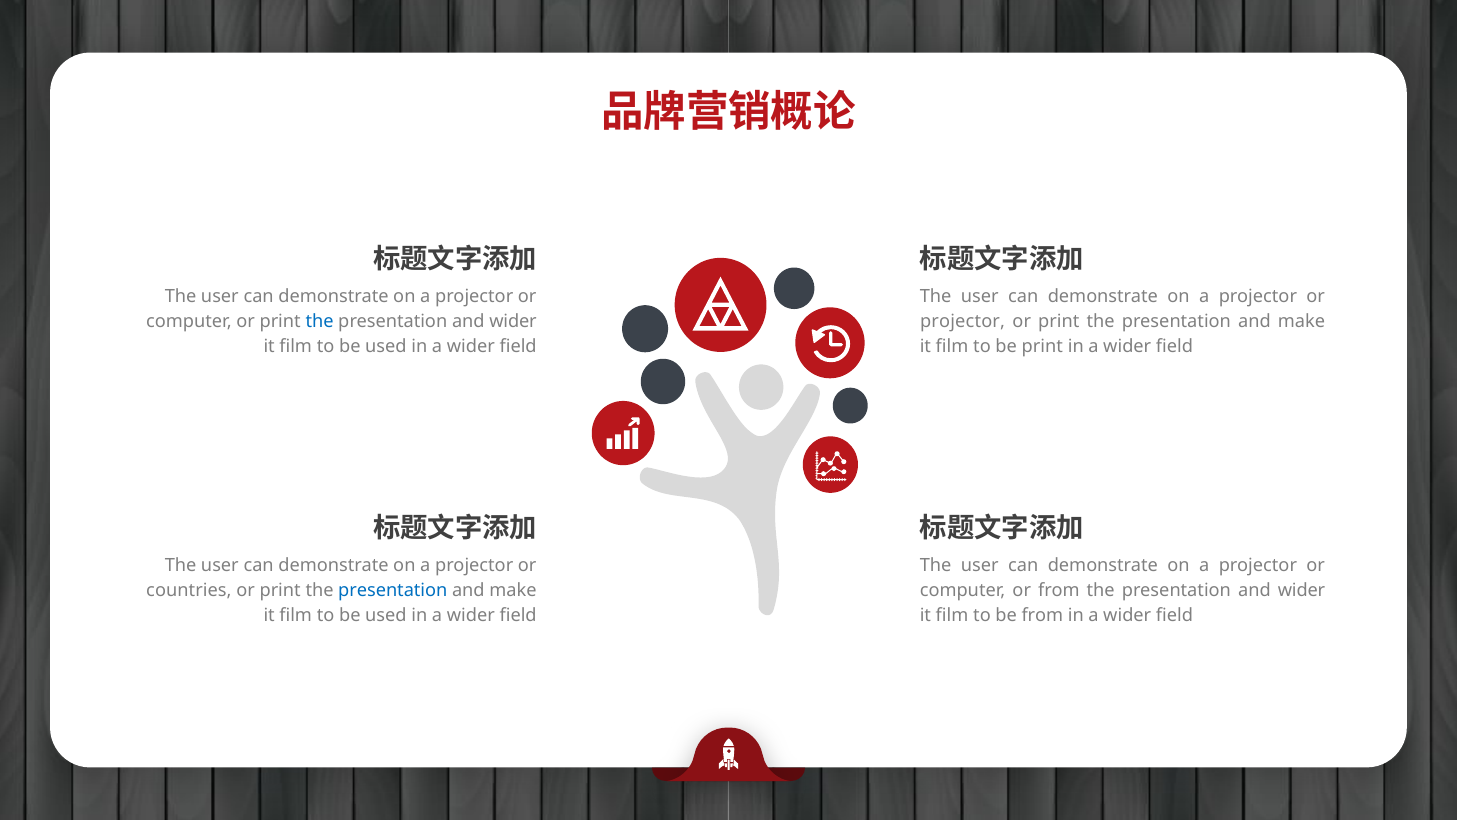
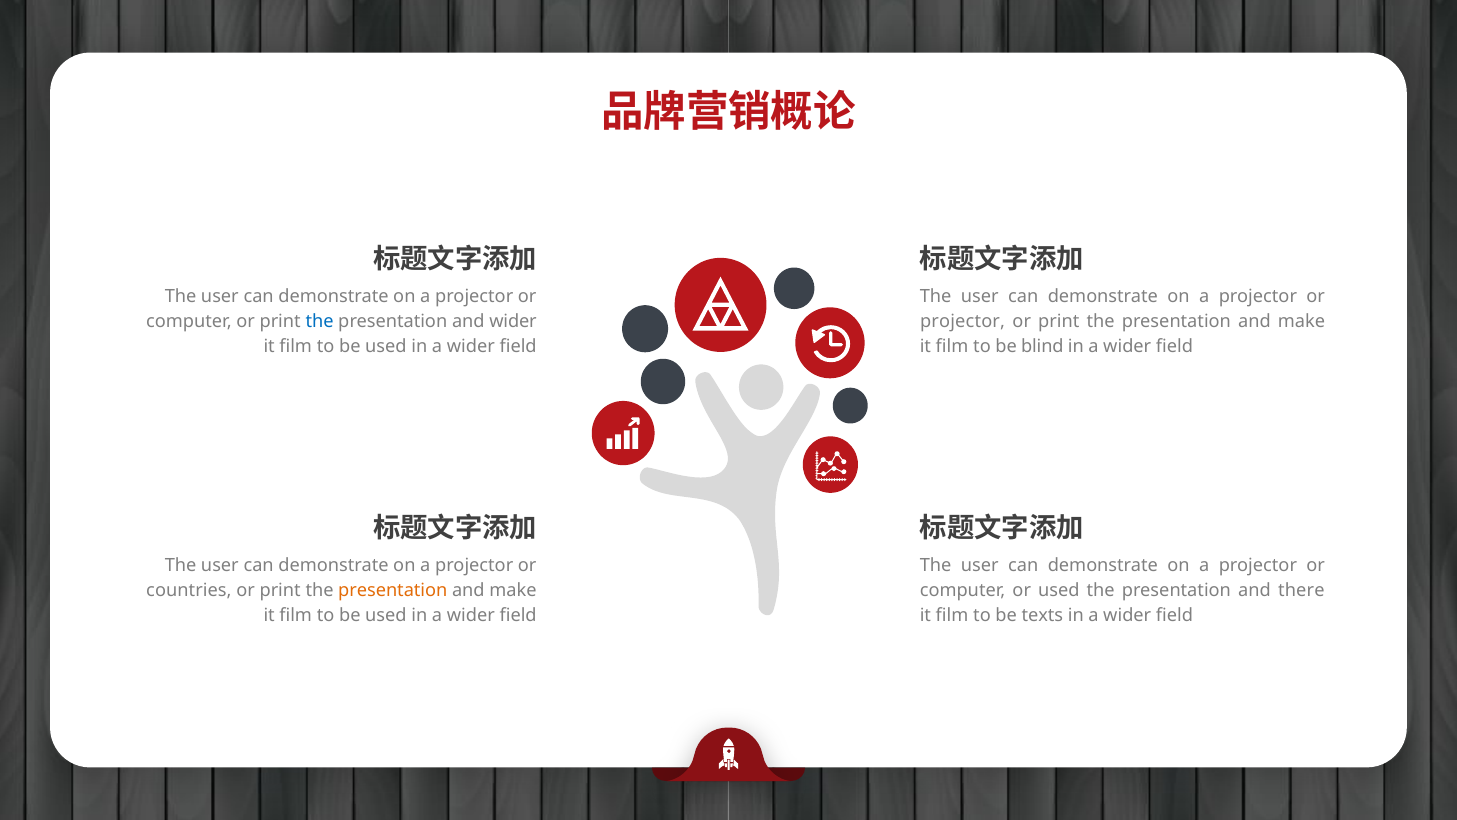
be print: print -> blind (1042, 347)
presentation colour: blue -> orange (393, 590)
or from: from -> used (1059, 590)
wider: wider -> there (1301, 590)
be from: from -> texts (1042, 615)
